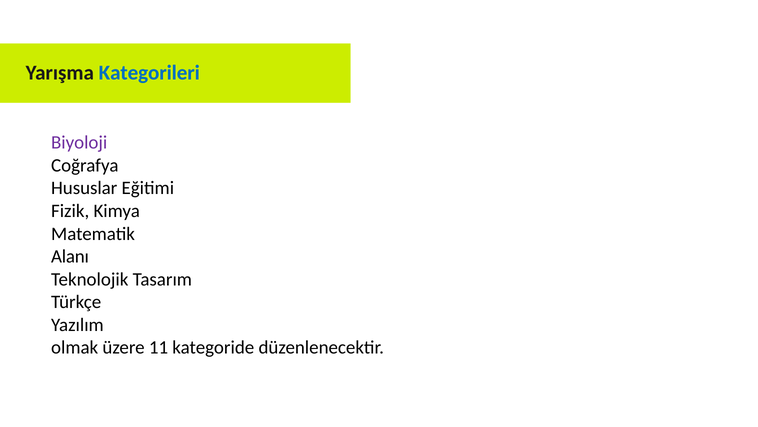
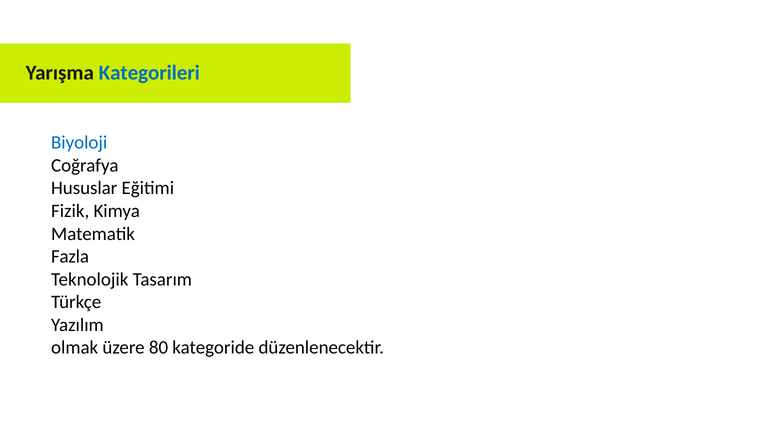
Biyoloji colour: purple -> blue (79, 142)
Alanı: Alanı -> Fazla (70, 256)
11: 11 -> 80 (159, 347)
